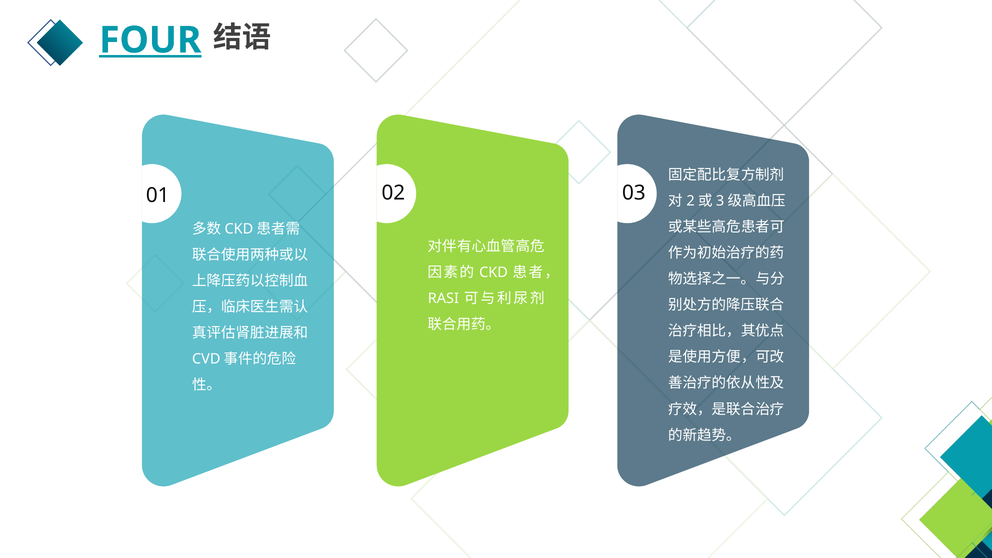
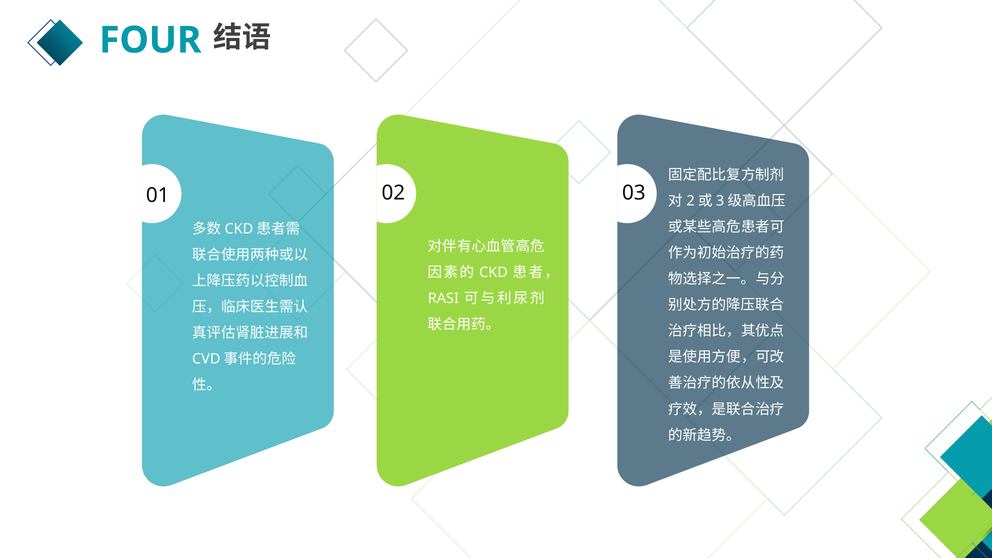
FOUR underline: present -> none (150, 40)
